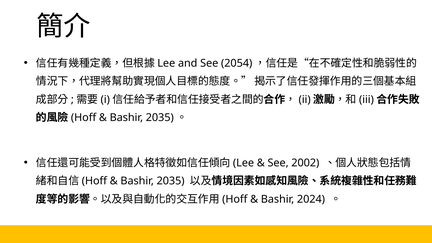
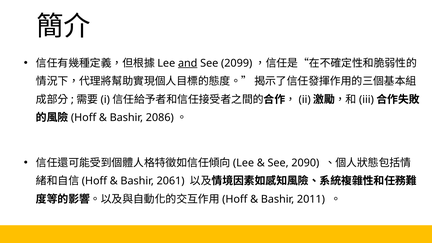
and underline: none -> present (188, 63)
2054: 2054 -> 2099 (237, 63)
2035: 2035 -> 2086 (160, 118)
2002: 2002 -> 2090 (305, 163)
2035: 2035 -> 2061 (171, 181)
2024: 2024 -> 2011 (311, 199)
